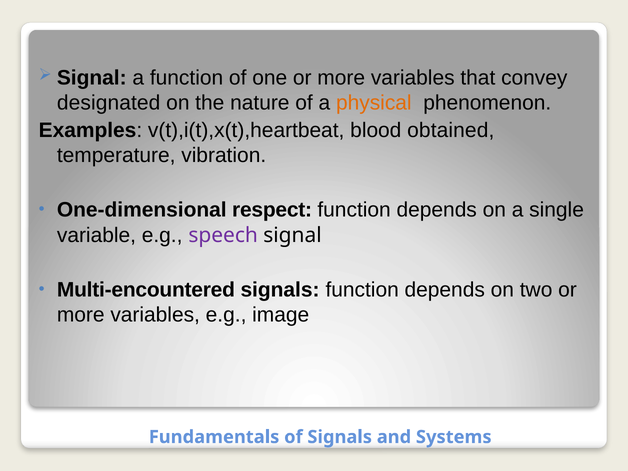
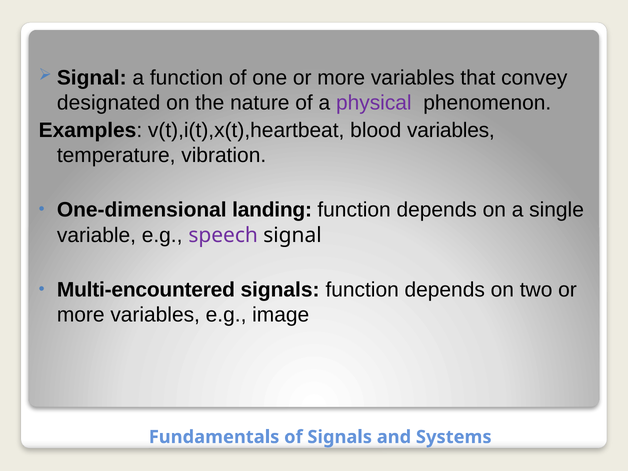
physical colour: orange -> purple (374, 103)
blood obtained: obtained -> variables (451, 130)
respect: respect -> landing (272, 210)
